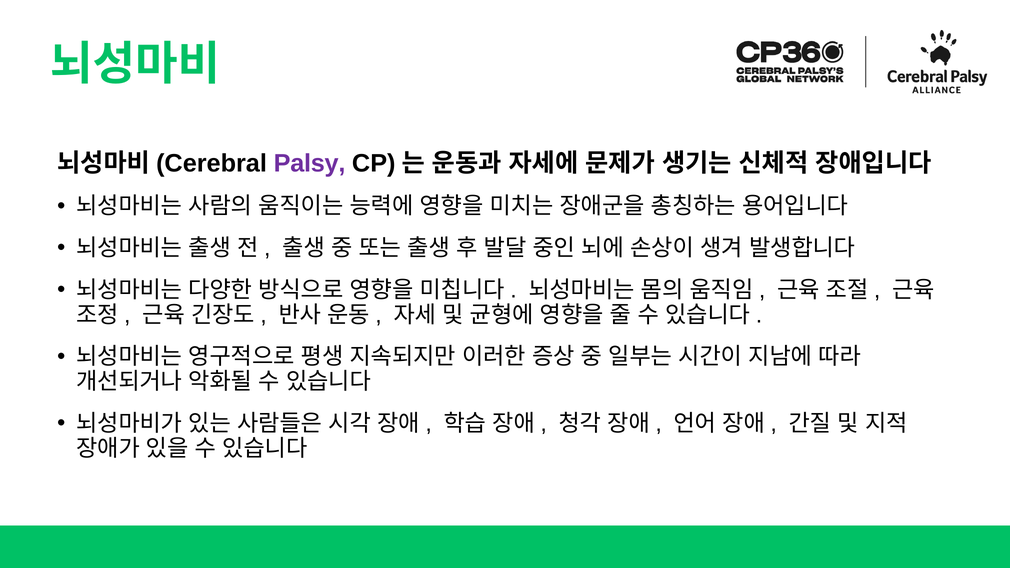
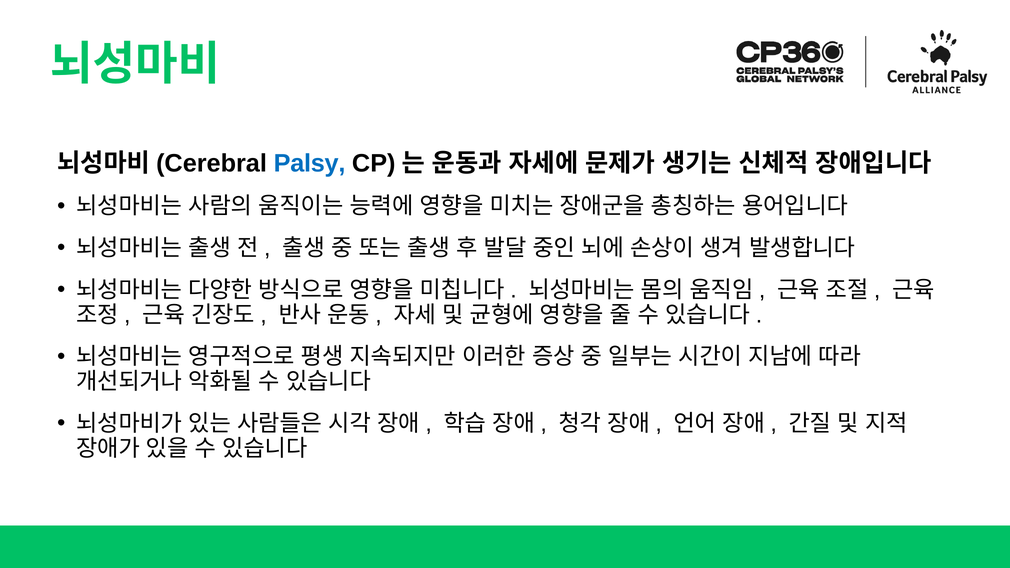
Palsy colour: purple -> blue (310, 163)
